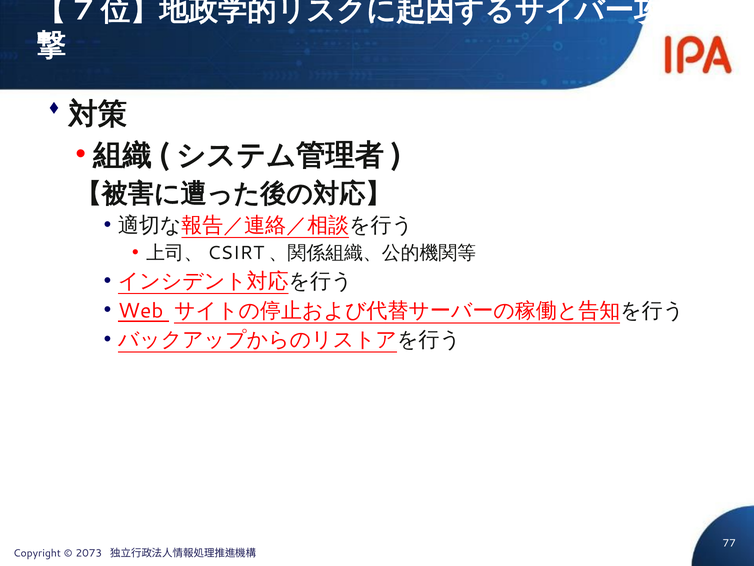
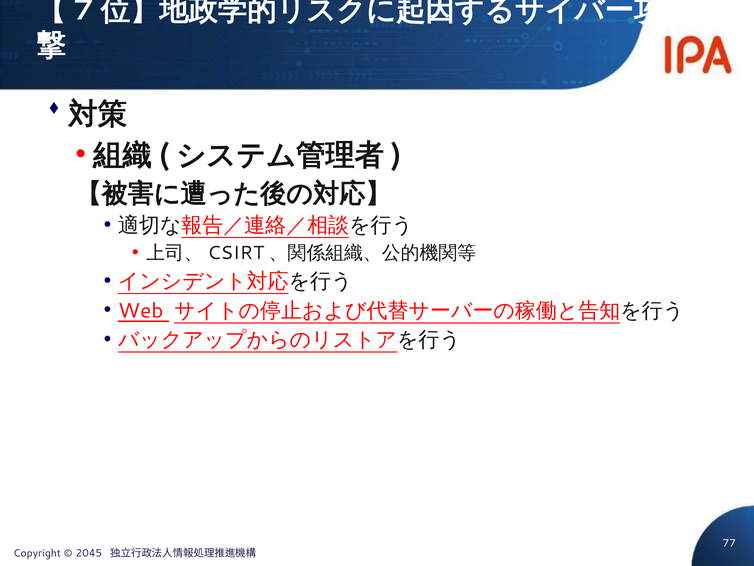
2073: 2073 -> 2045 (89, 553)
